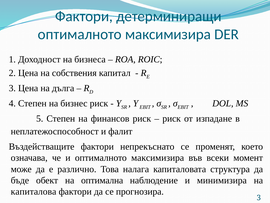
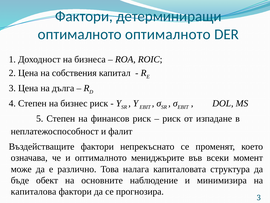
максимизира: максимизира -> оптималното (168, 34)
и оптималното максимизира: максимизира -> мениджърите (158, 157)
оптимална: оптимална -> основните (102, 180)
